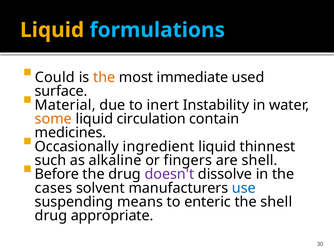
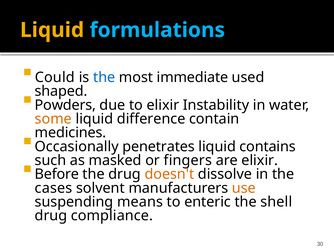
the colour: orange -> blue (104, 77)
surface: surface -> shaped (61, 91)
Material: Material -> Powders (65, 105)
to inert: inert -> elixir (163, 105)
circulation: circulation -> difference (151, 119)
ingredient: ingredient -> penetrates (159, 146)
thinnest: thinnest -> contains (268, 146)
alkaline: alkaline -> masked (115, 160)
are shell: shell -> elixir (260, 160)
doesn't colour: purple -> orange (169, 174)
use colour: blue -> orange (244, 188)
appropriate: appropriate -> compliance (112, 215)
